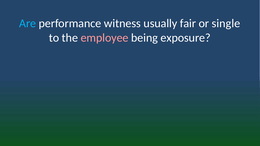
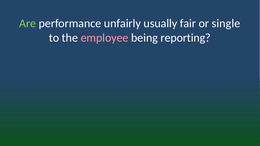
Are colour: light blue -> light green (28, 23)
witness: witness -> unfairly (122, 23)
exposure: exposure -> reporting (186, 38)
